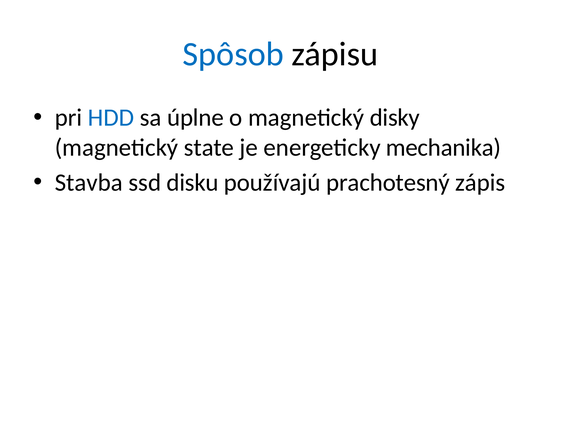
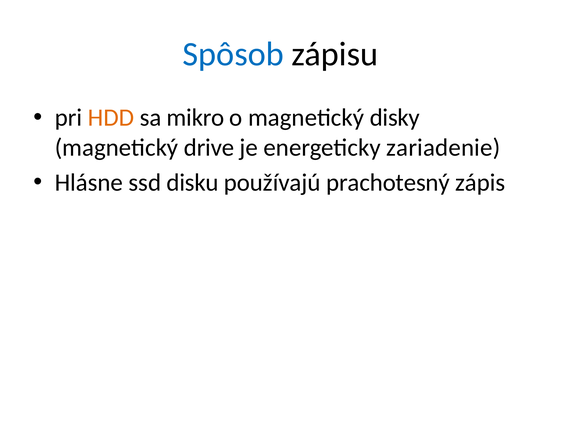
HDD colour: blue -> orange (111, 118)
úplne: úplne -> mikro (195, 118)
state: state -> drive (209, 148)
mechanika: mechanika -> zariadenie (443, 148)
Stavba: Stavba -> Hlásne (89, 183)
